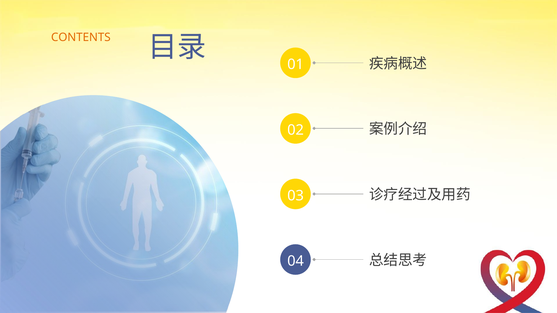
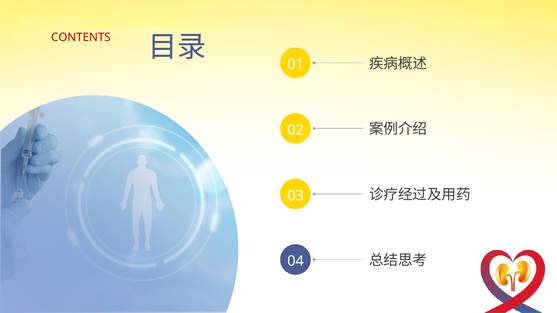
CONTENTS colour: orange -> red (81, 37)
